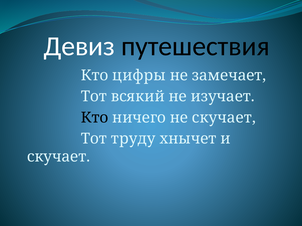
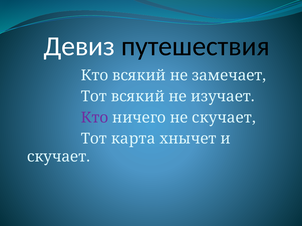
Кто цифры: цифры -> всякий (139, 76)
Кто colour: black -> purple (95, 118)
труду: труду -> карта (133, 139)
